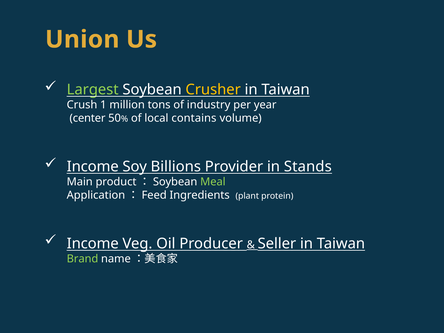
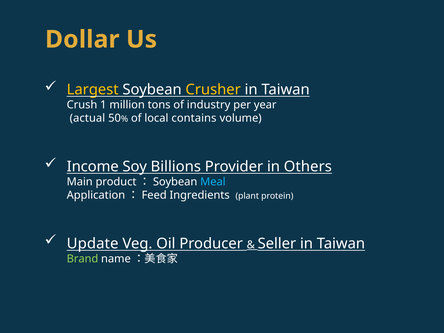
Union: Union -> Dollar (82, 39)
Largest colour: light green -> yellow (93, 90)
center: center -> actual (87, 118)
Stands: Stands -> Others (308, 167)
Meal colour: light green -> light blue (213, 182)
Income: Income -> Update (93, 244)
